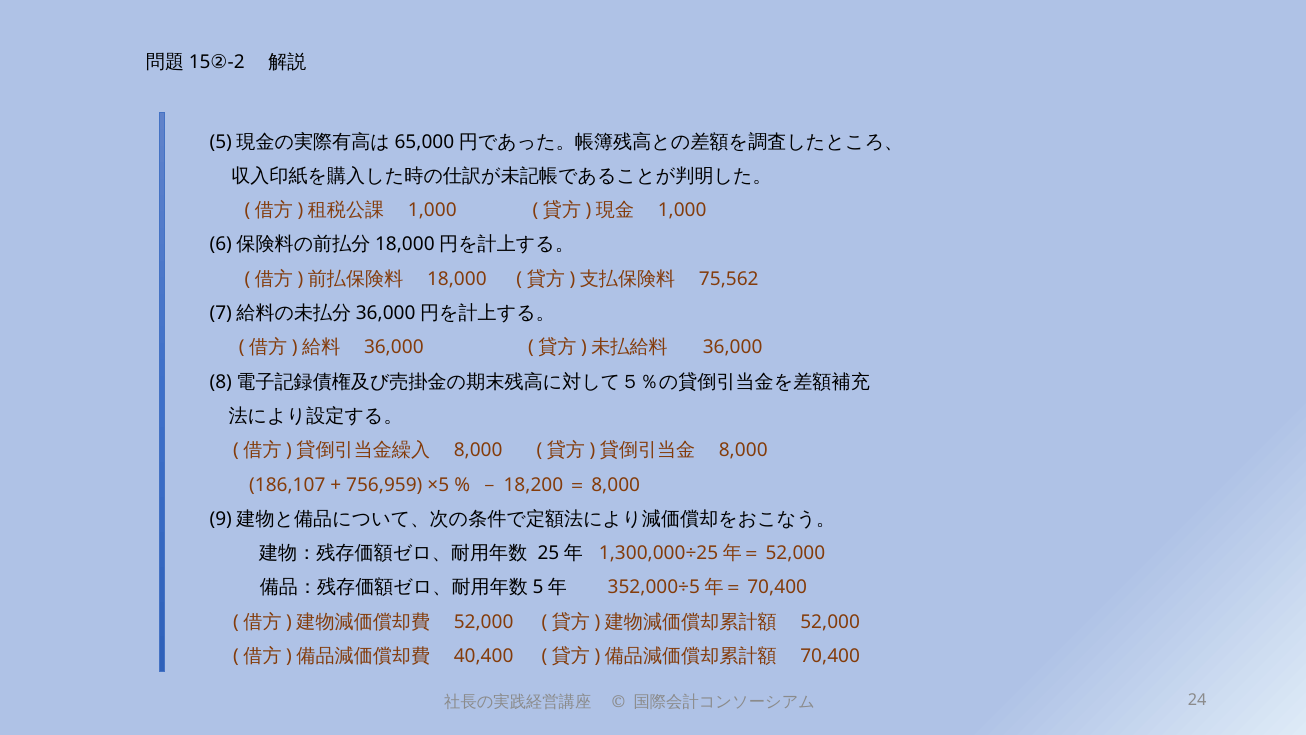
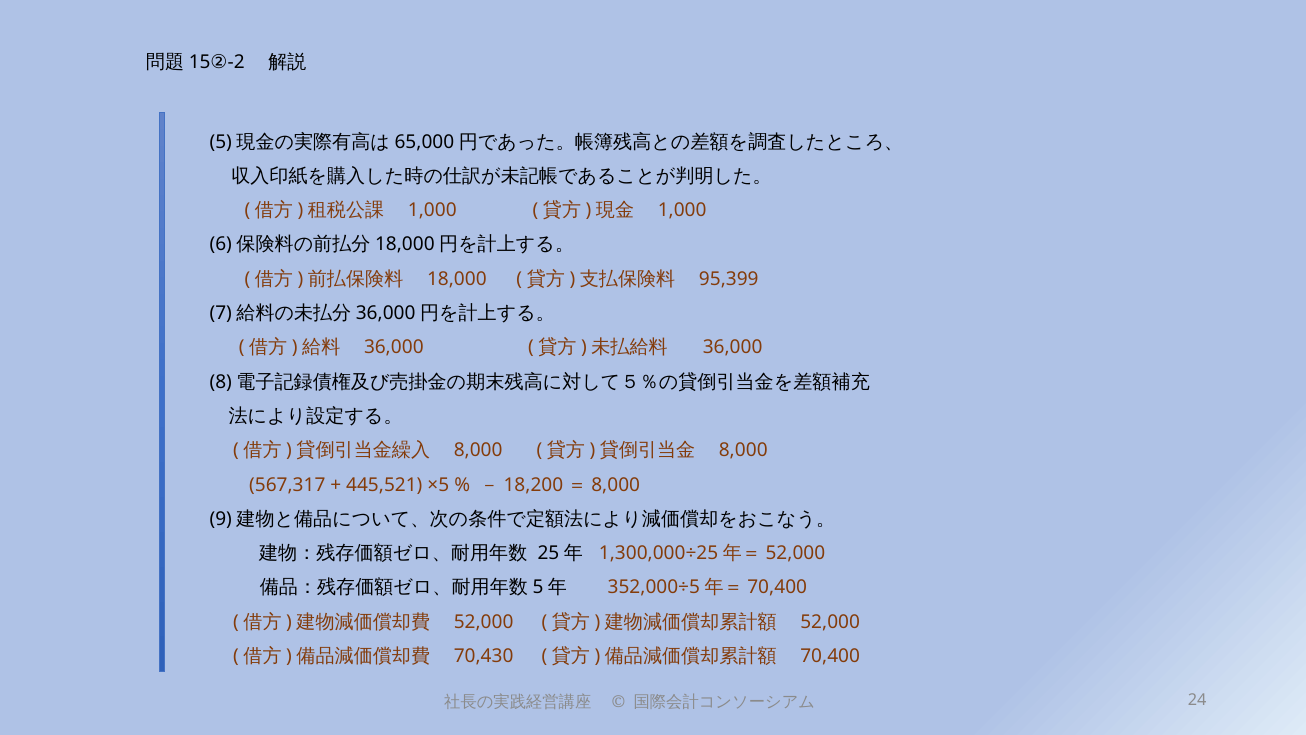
75,562: 75,562 -> 95,399 (729, 279)
186,107: 186,107 -> 567,317 (287, 485)
756,959: 756,959 -> 445,521 (384, 485)
40,400: 40,400 -> 70,430 (484, 656)
